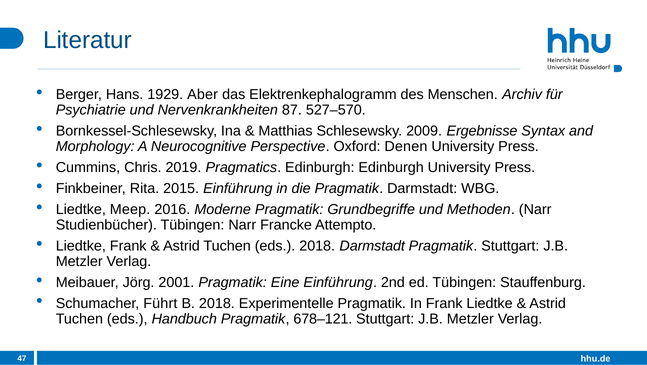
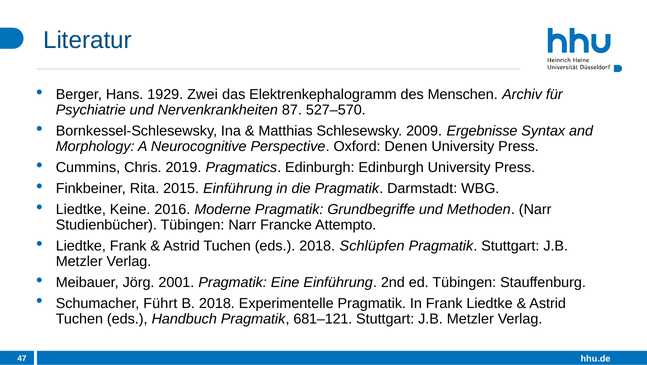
Aber: Aber -> Zwei (203, 94)
Meep: Meep -> Keine (130, 209)
2018 Darmstadt: Darmstadt -> Schlüpfen (372, 246)
678–121: 678–121 -> 681–121 (323, 318)
